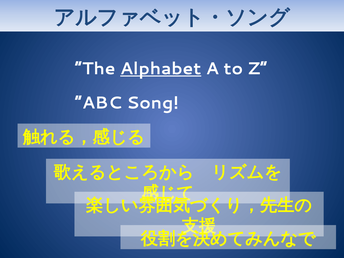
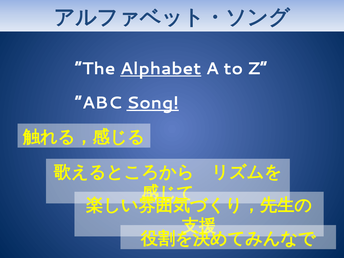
Song underline: none -> present (153, 103)
